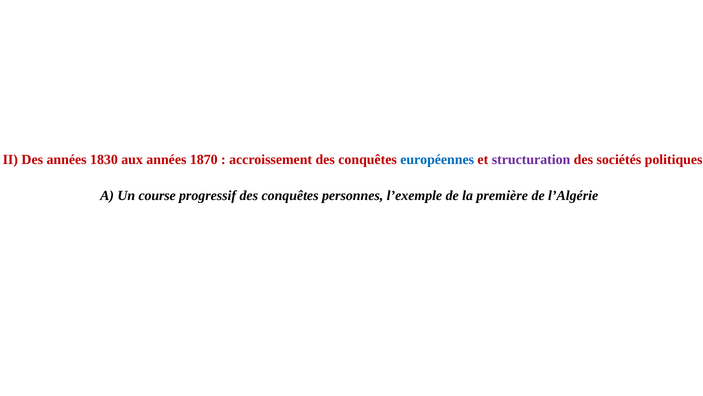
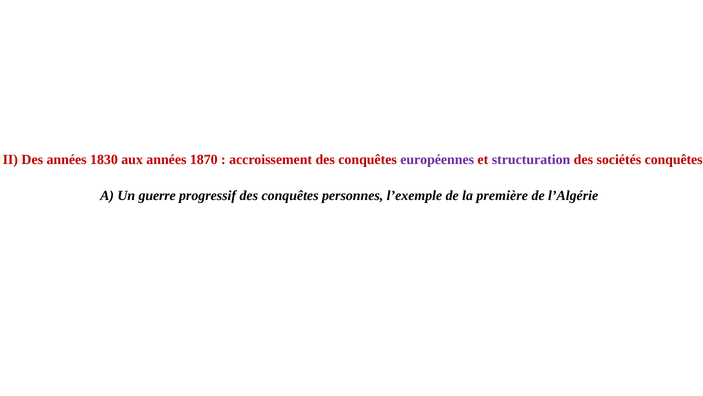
européennes colour: blue -> purple (437, 159)
sociétés politiques: politiques -> conquêtes (674, 159)
course: course -> guerre (157, 195)
